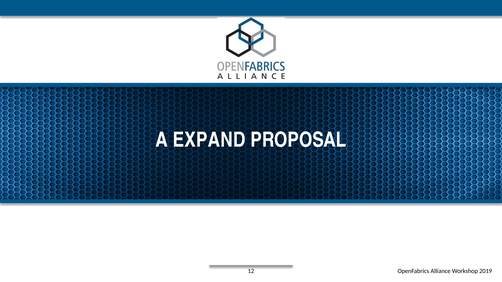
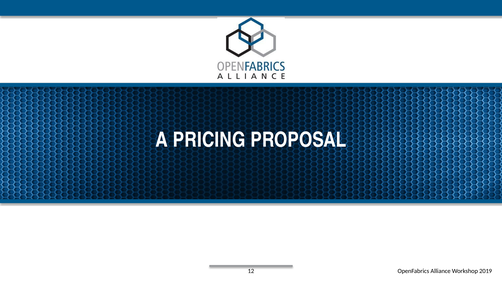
EXPAND: EXPAND -> PRICING (209, 140)
